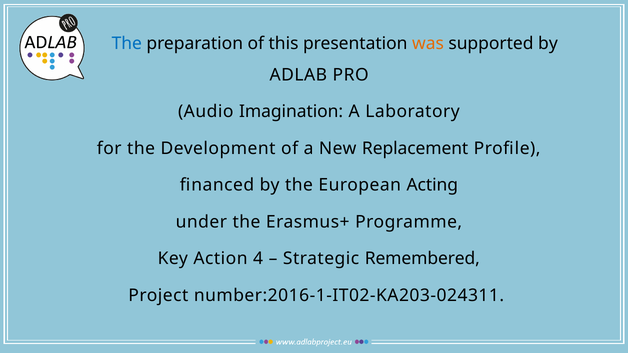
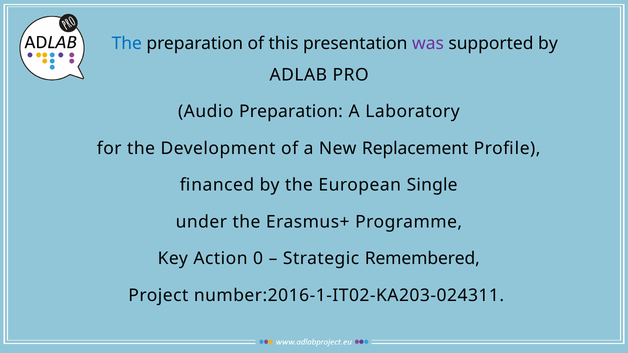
was colour: orange -> purple (428, 44)
Audio Imagination: Imagination -> Preparation (291, 112)
Acting: Acting -> Single (432, 185)
4: 4 -> 0 (258, 259)
